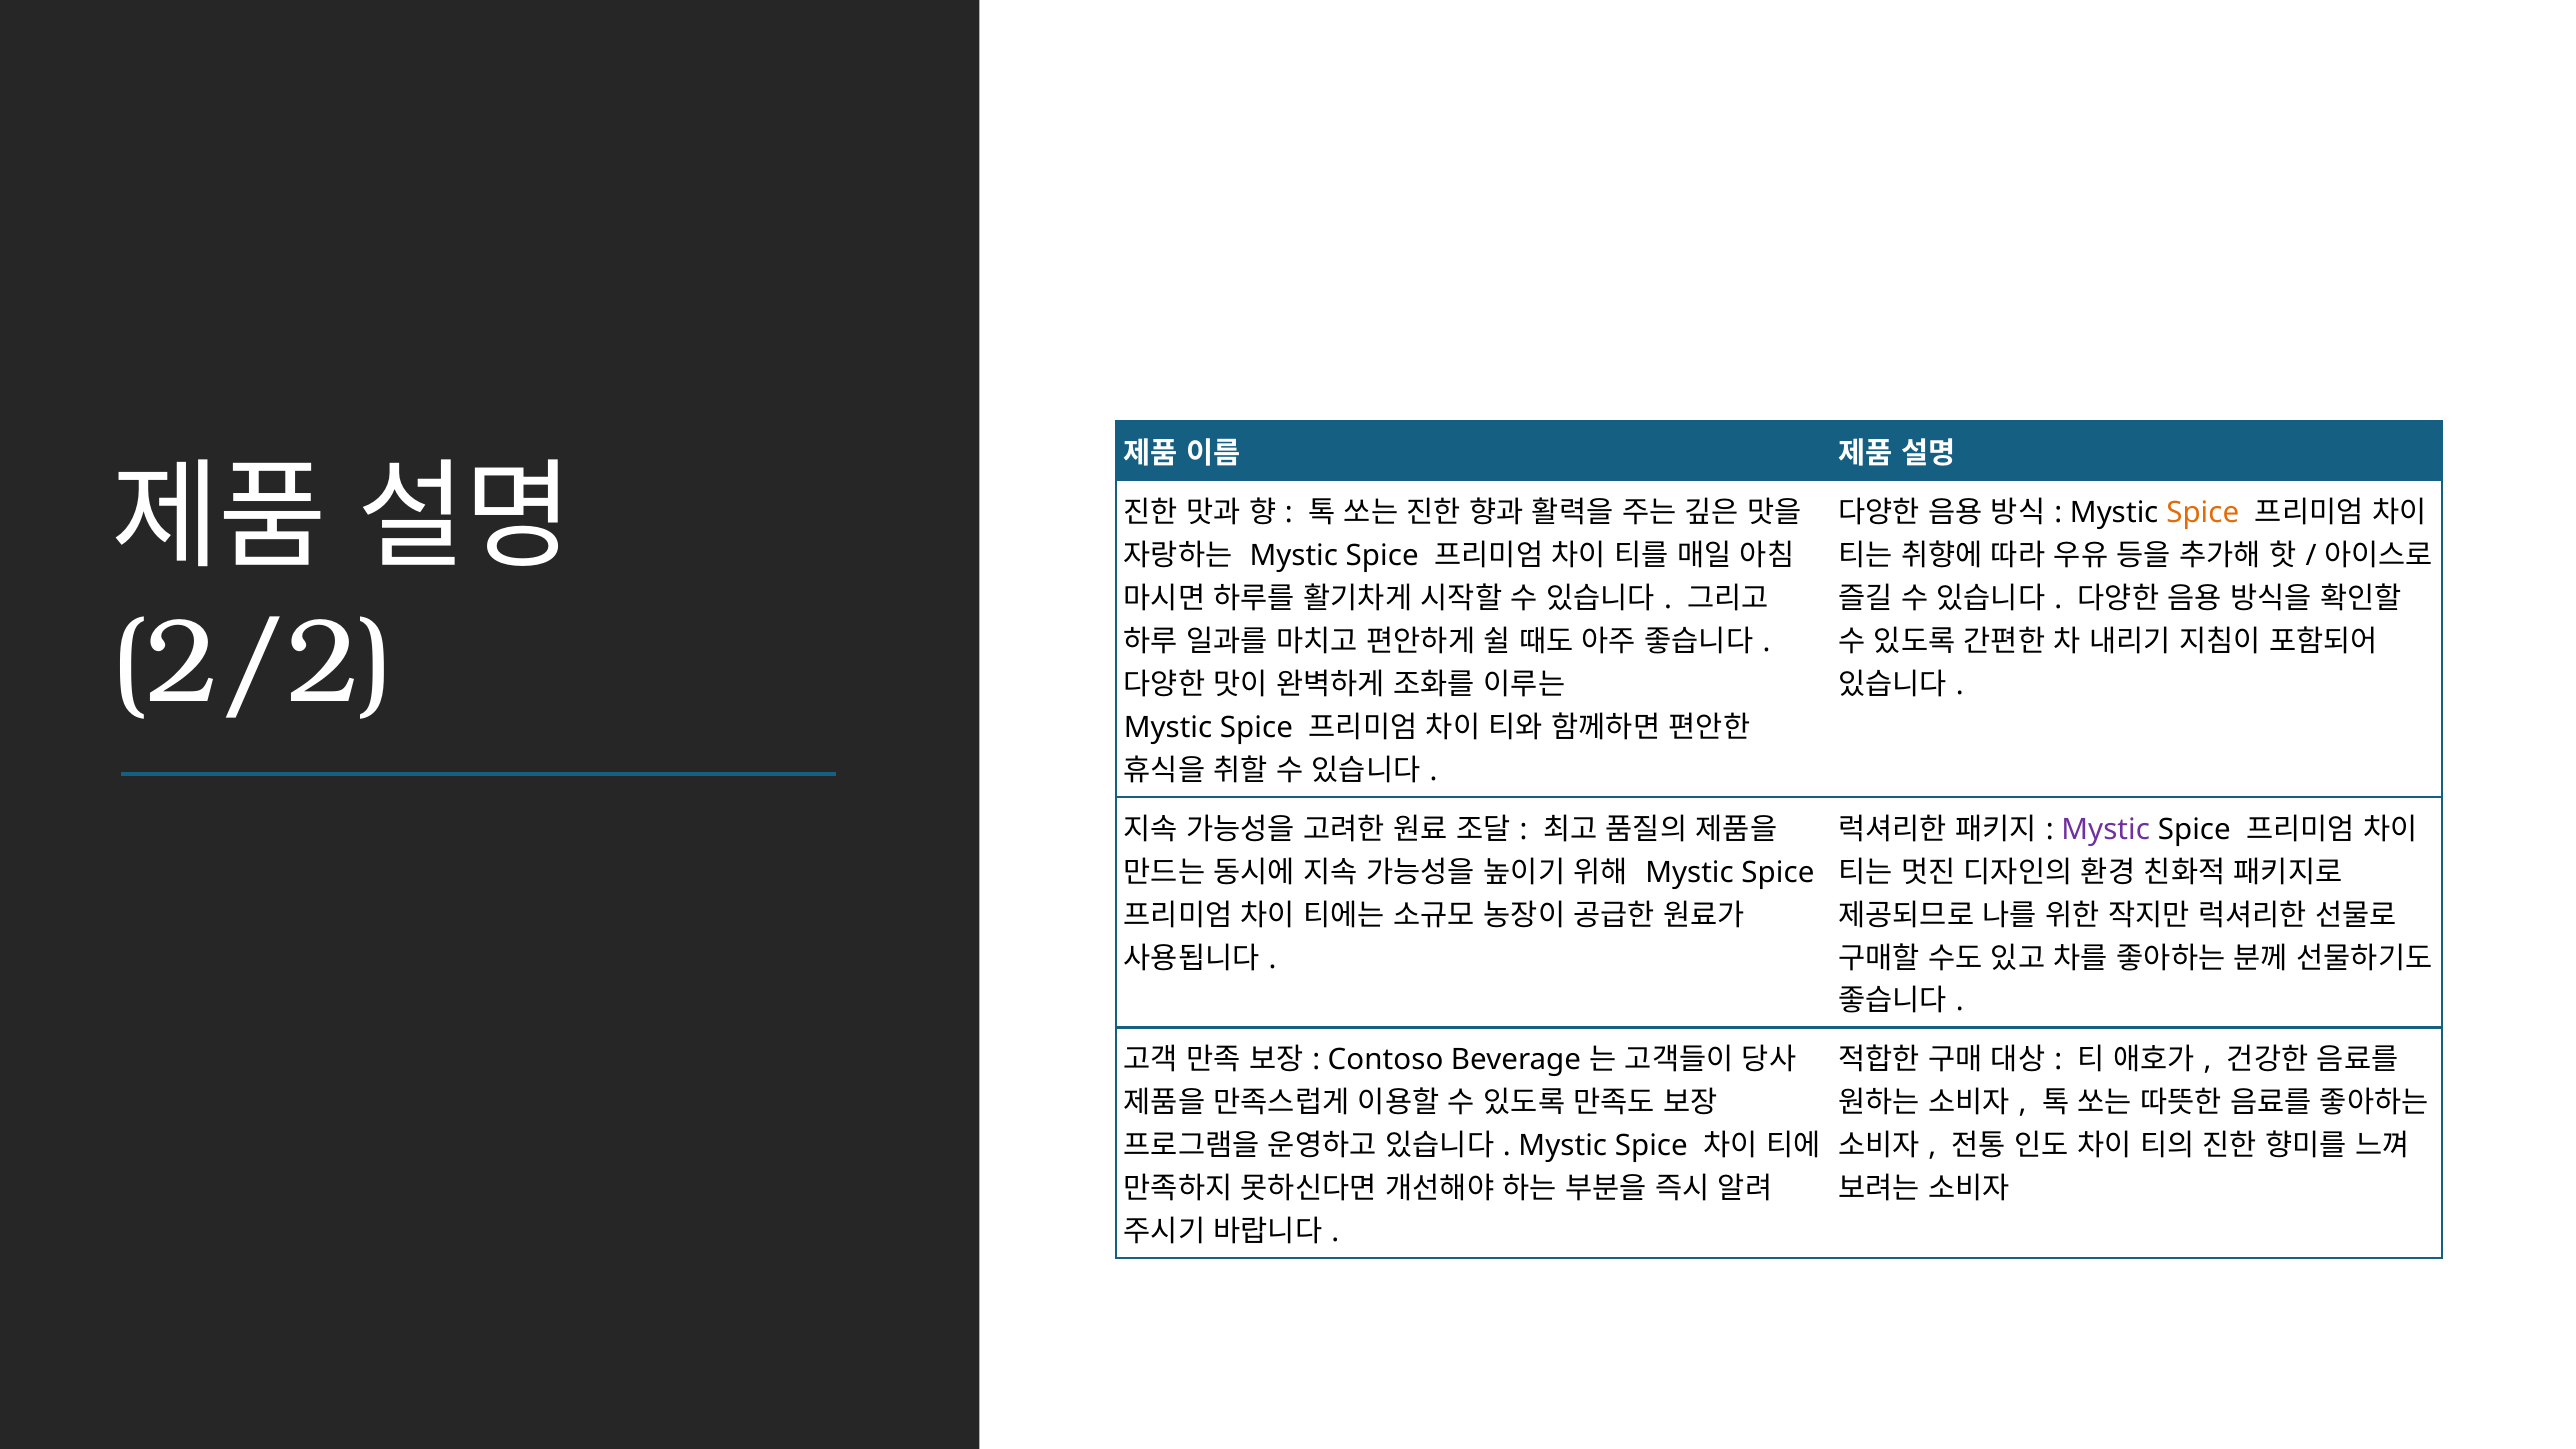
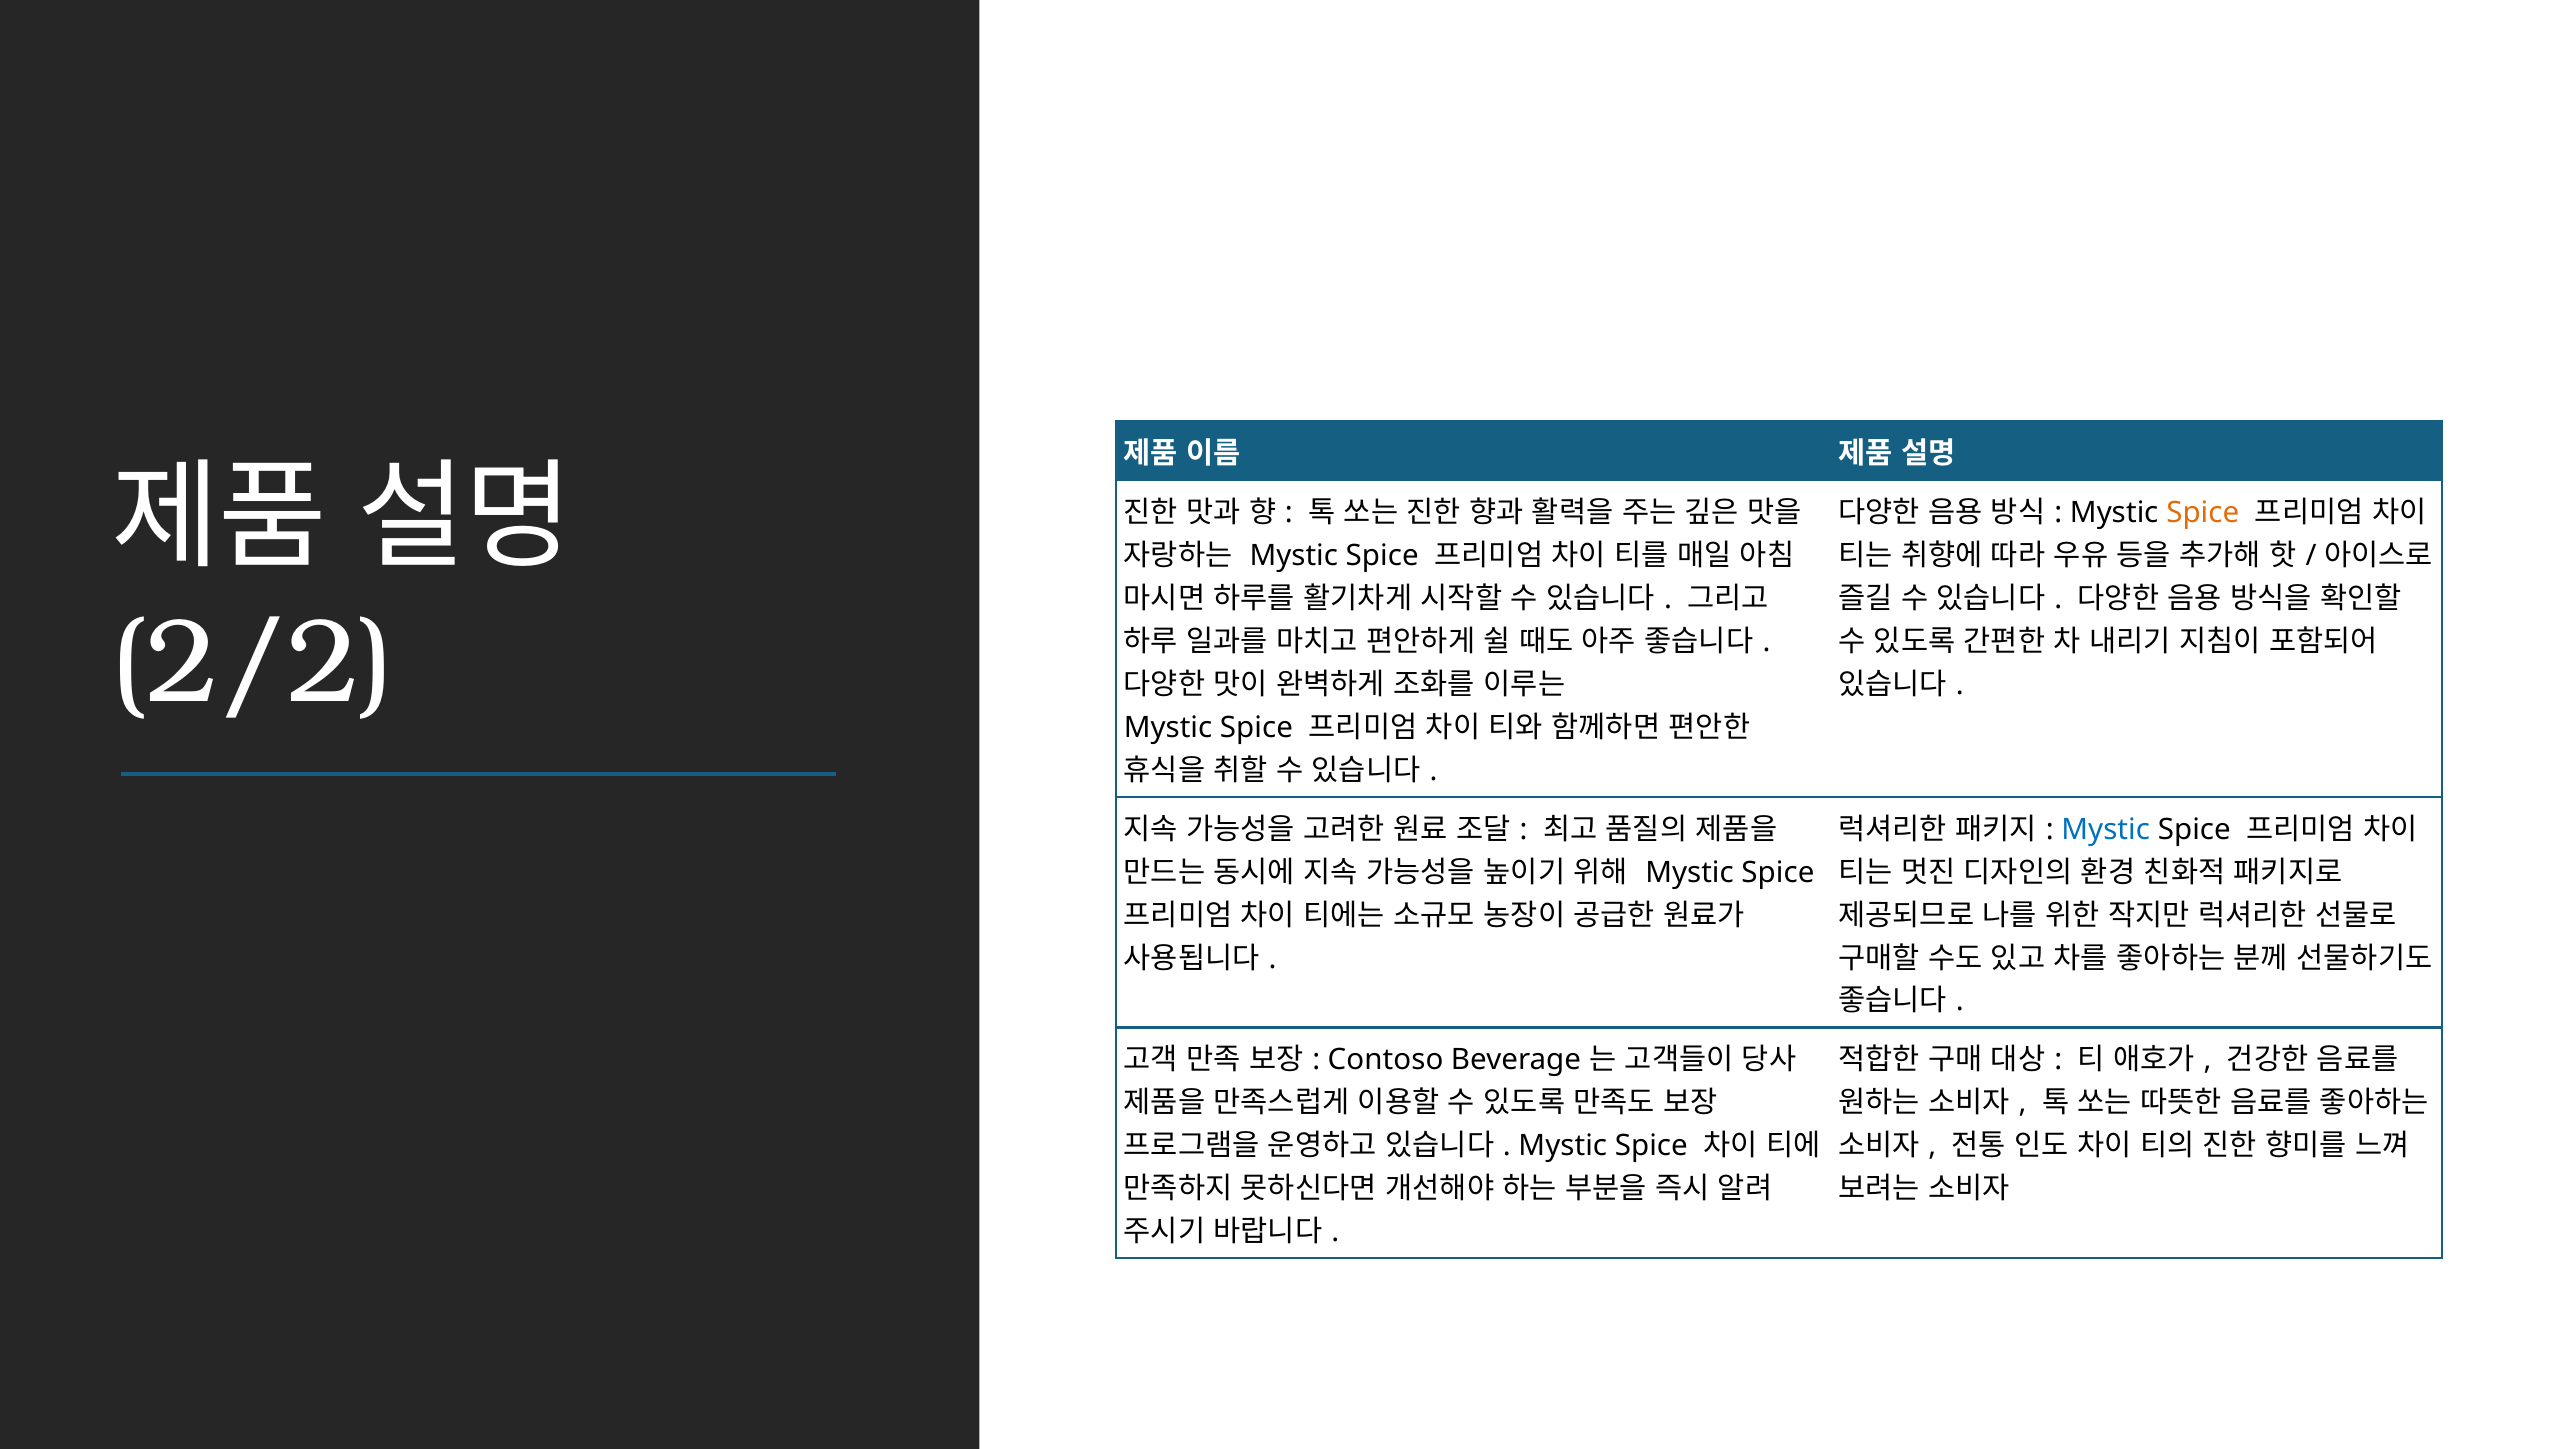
Mystic colour: purple -> blue (2106, 830)
